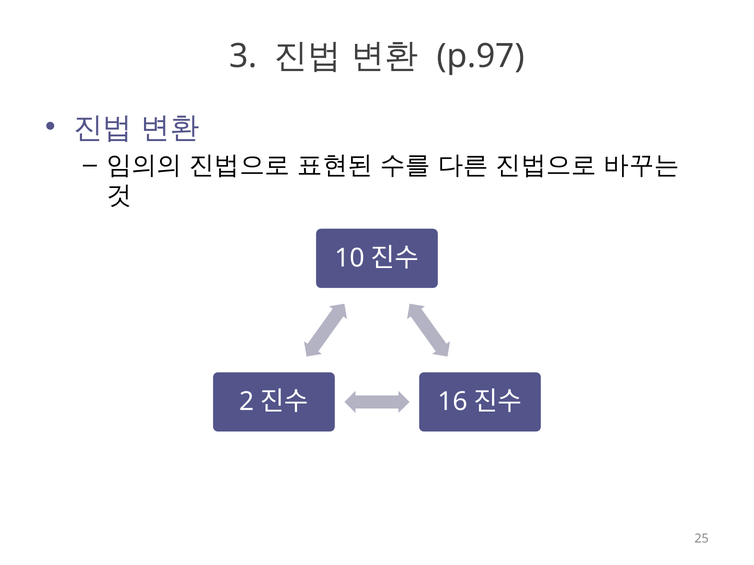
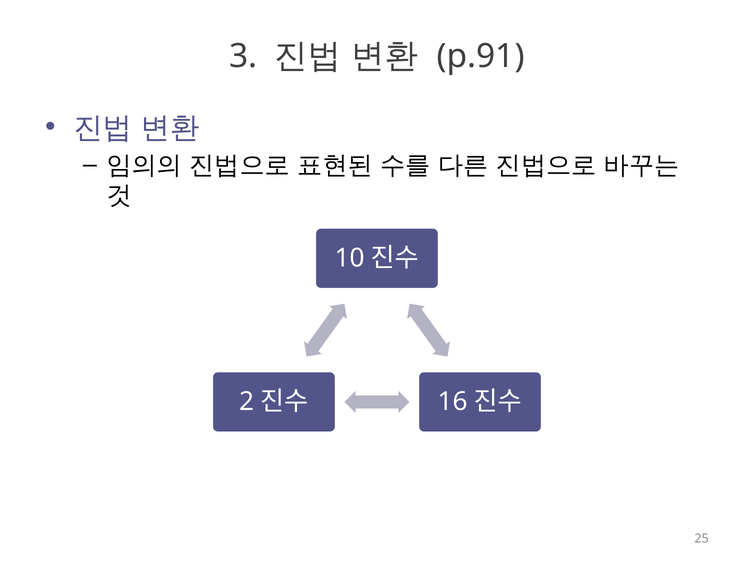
p.97: p.97 -> p.91 (481, 56)
